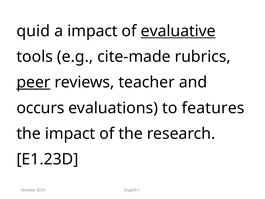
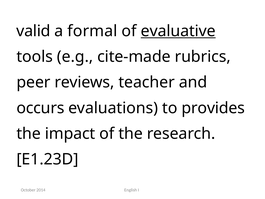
quid: quid -> valid (33, 31)
a impact: impact -> formal (92, 31)
peer underline: present -> none (33, 82)
features: features -> provides (213, 108)
